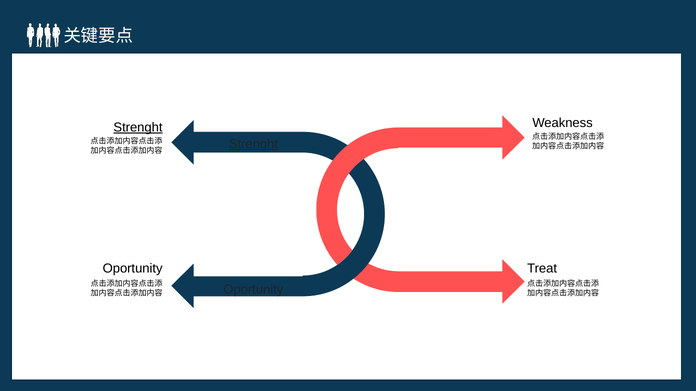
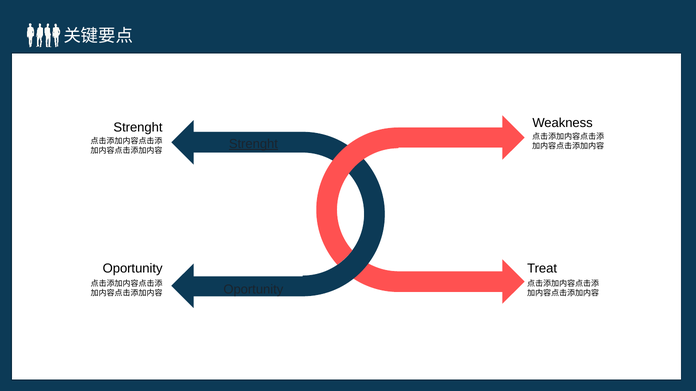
Strenght underline: present -> none (138, 128)
